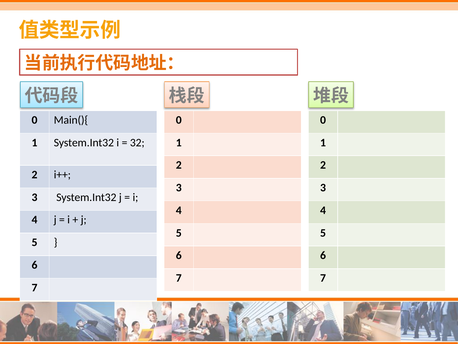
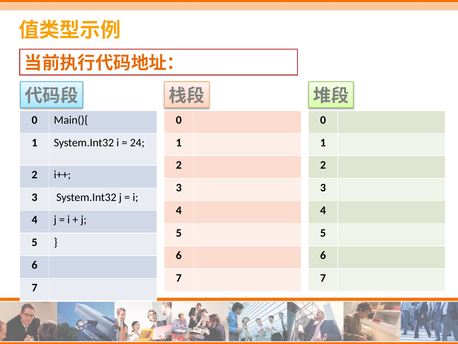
32: 32 -> 24 (137, 142)
